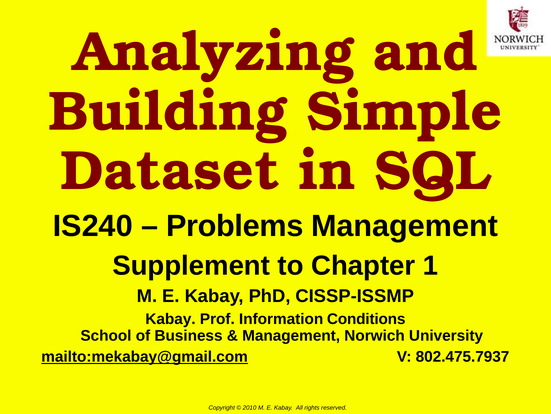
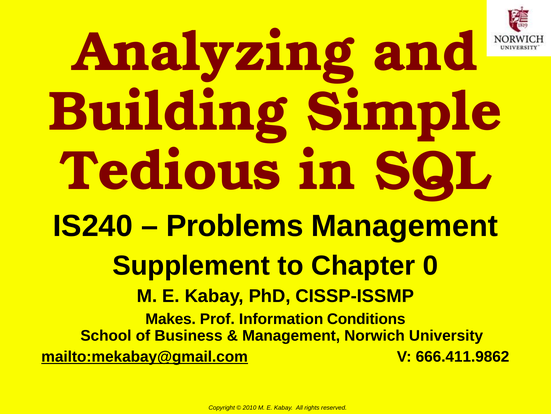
Dataset: Dataset -> Tedious (171, 171)
1: 1 -> 0 (431, 265)
Kabay: Kabay -> Makes (171, 318)
802.475.7937: 802.475.7937 -> 666.411.9862 (463, 356)
